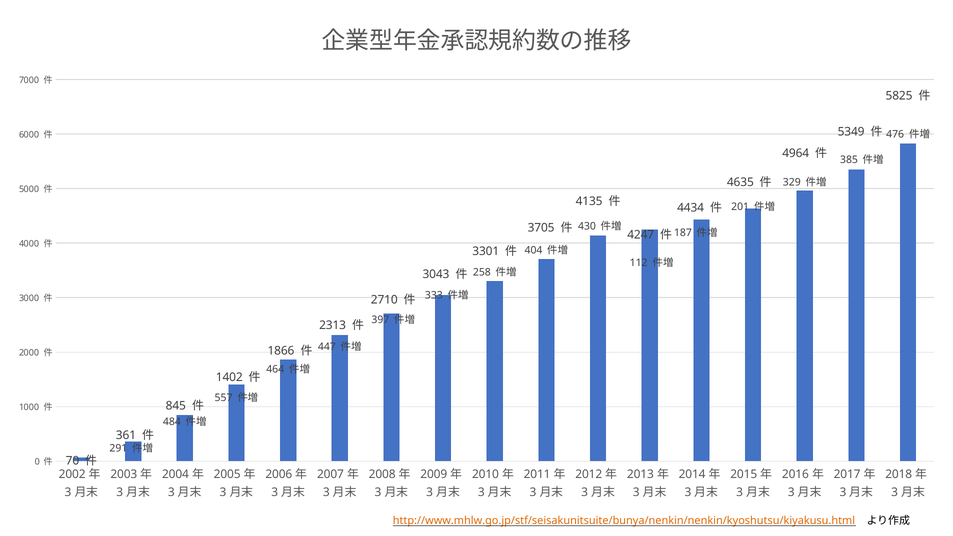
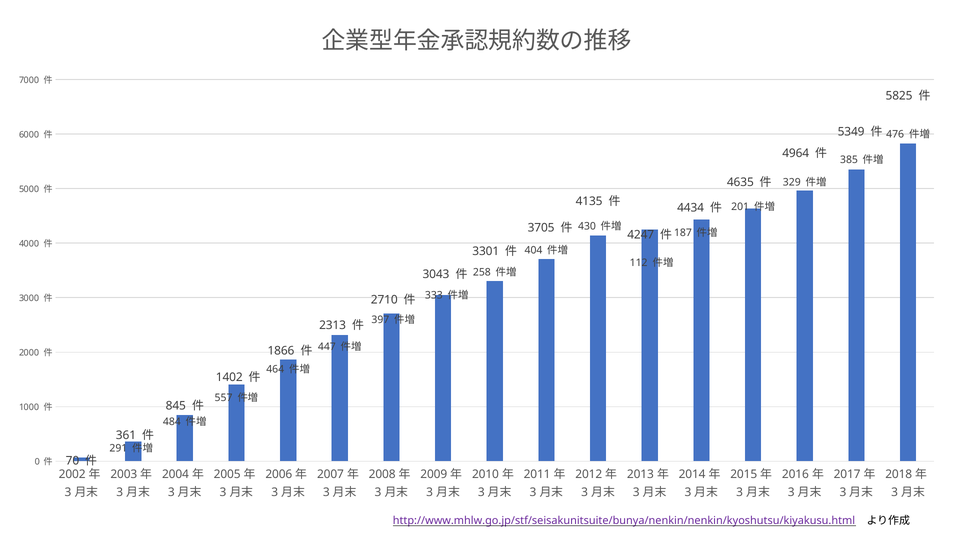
http://www.mhlw.go.jp/stf/seisakunitsuite/bunya/nenkin/nenkin/kyoshutsu/kiyakusu.html colour: orange -> purple (624, 521)
